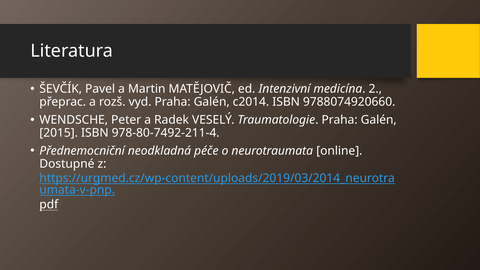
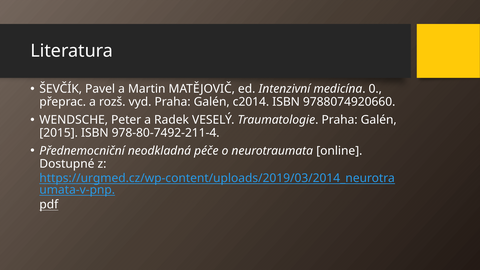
2: 2 -> 0 (375, 89)
